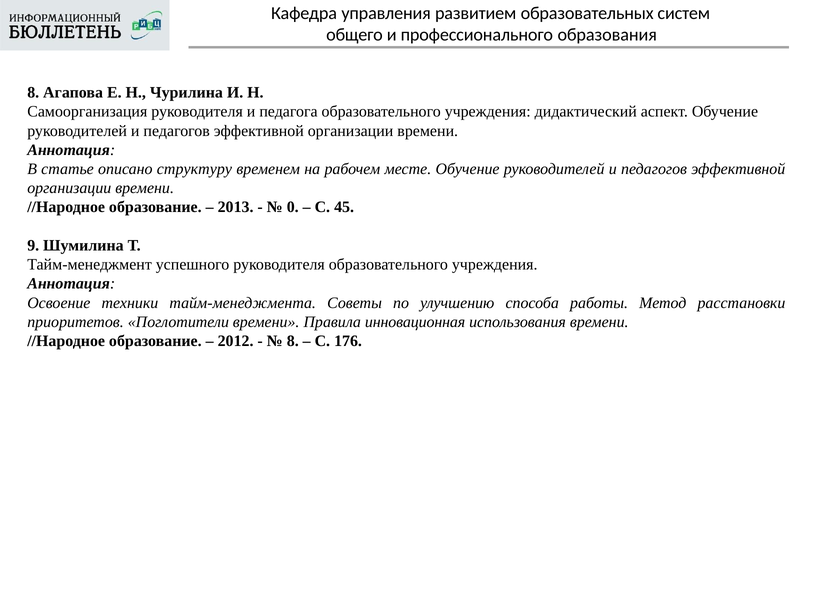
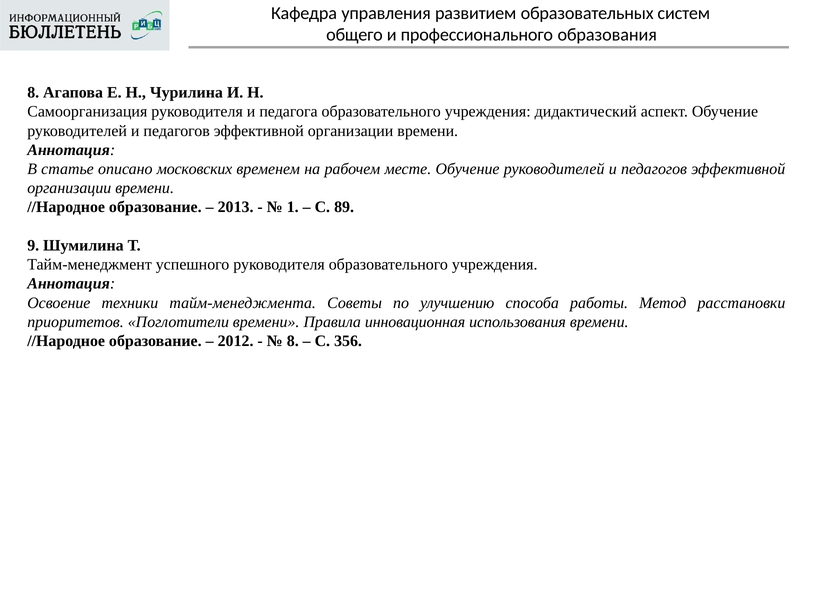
структуру: структуру -> московских (195, 169)
0: 0 -> 1 (293, 207)
45: 45 -> 89 (344, 207)
176: 176 -> 356 (348, 341)
